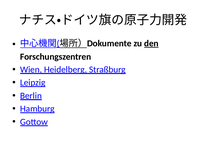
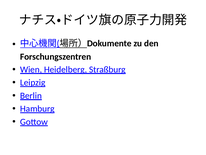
den underline: present -> none (151, 43)
